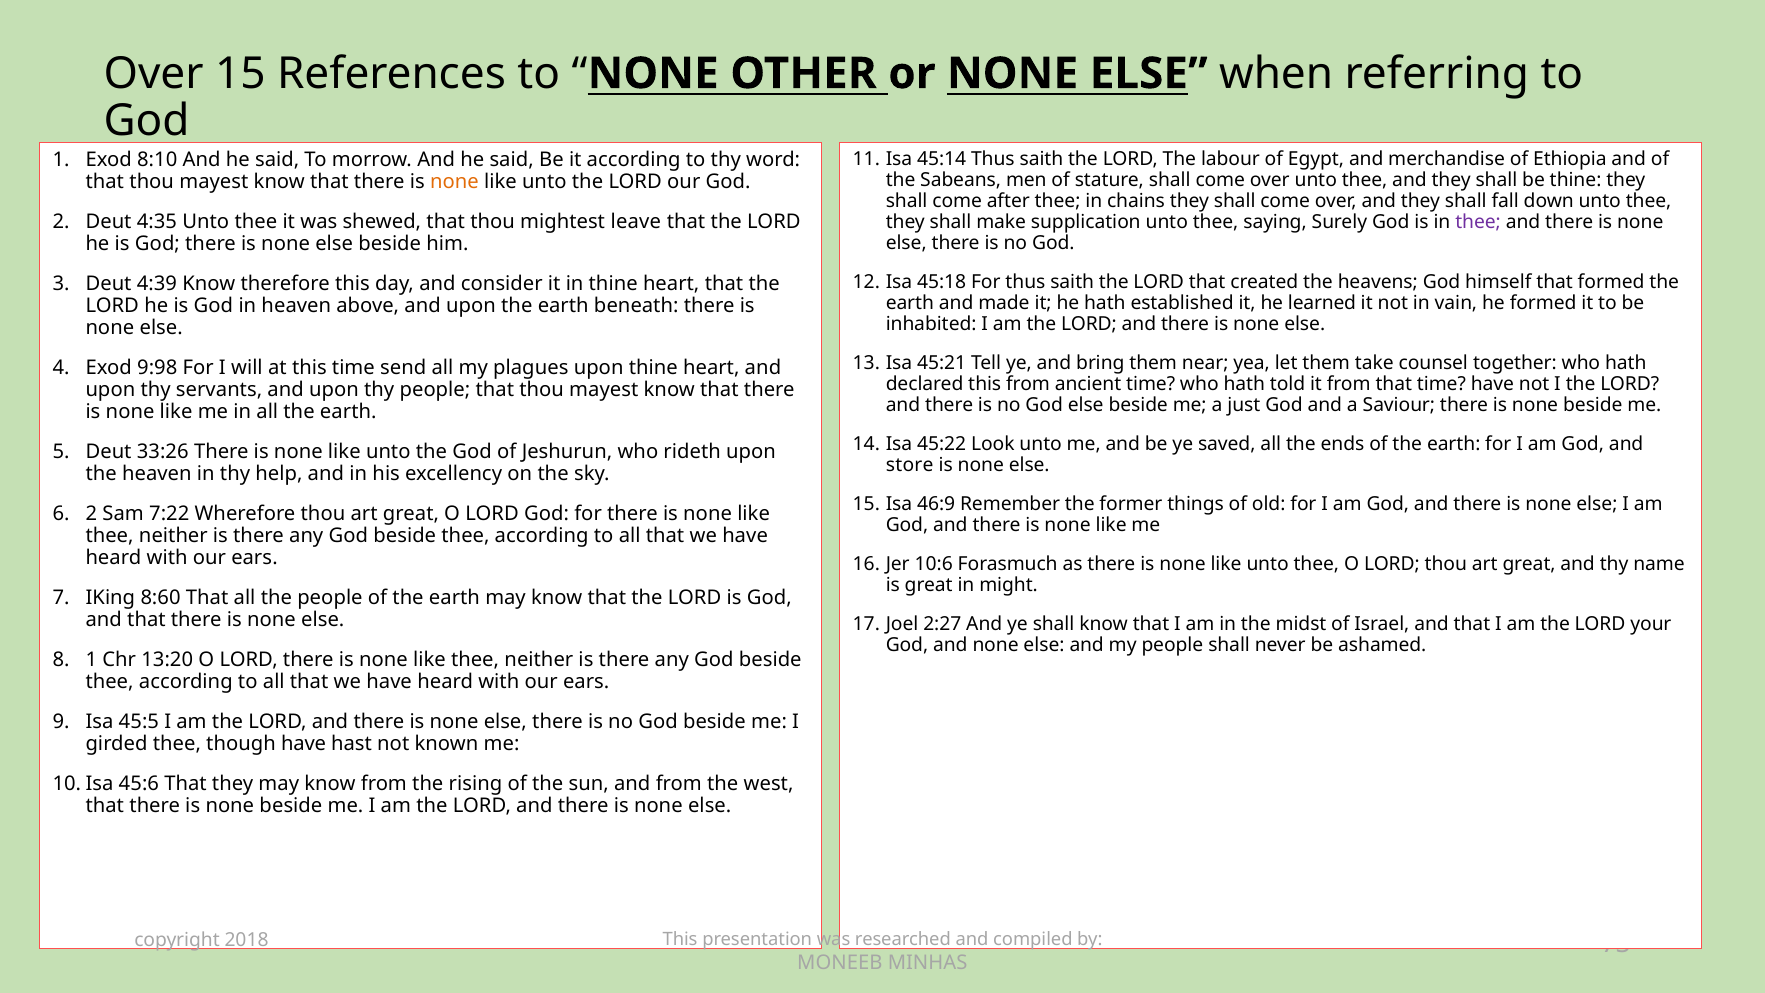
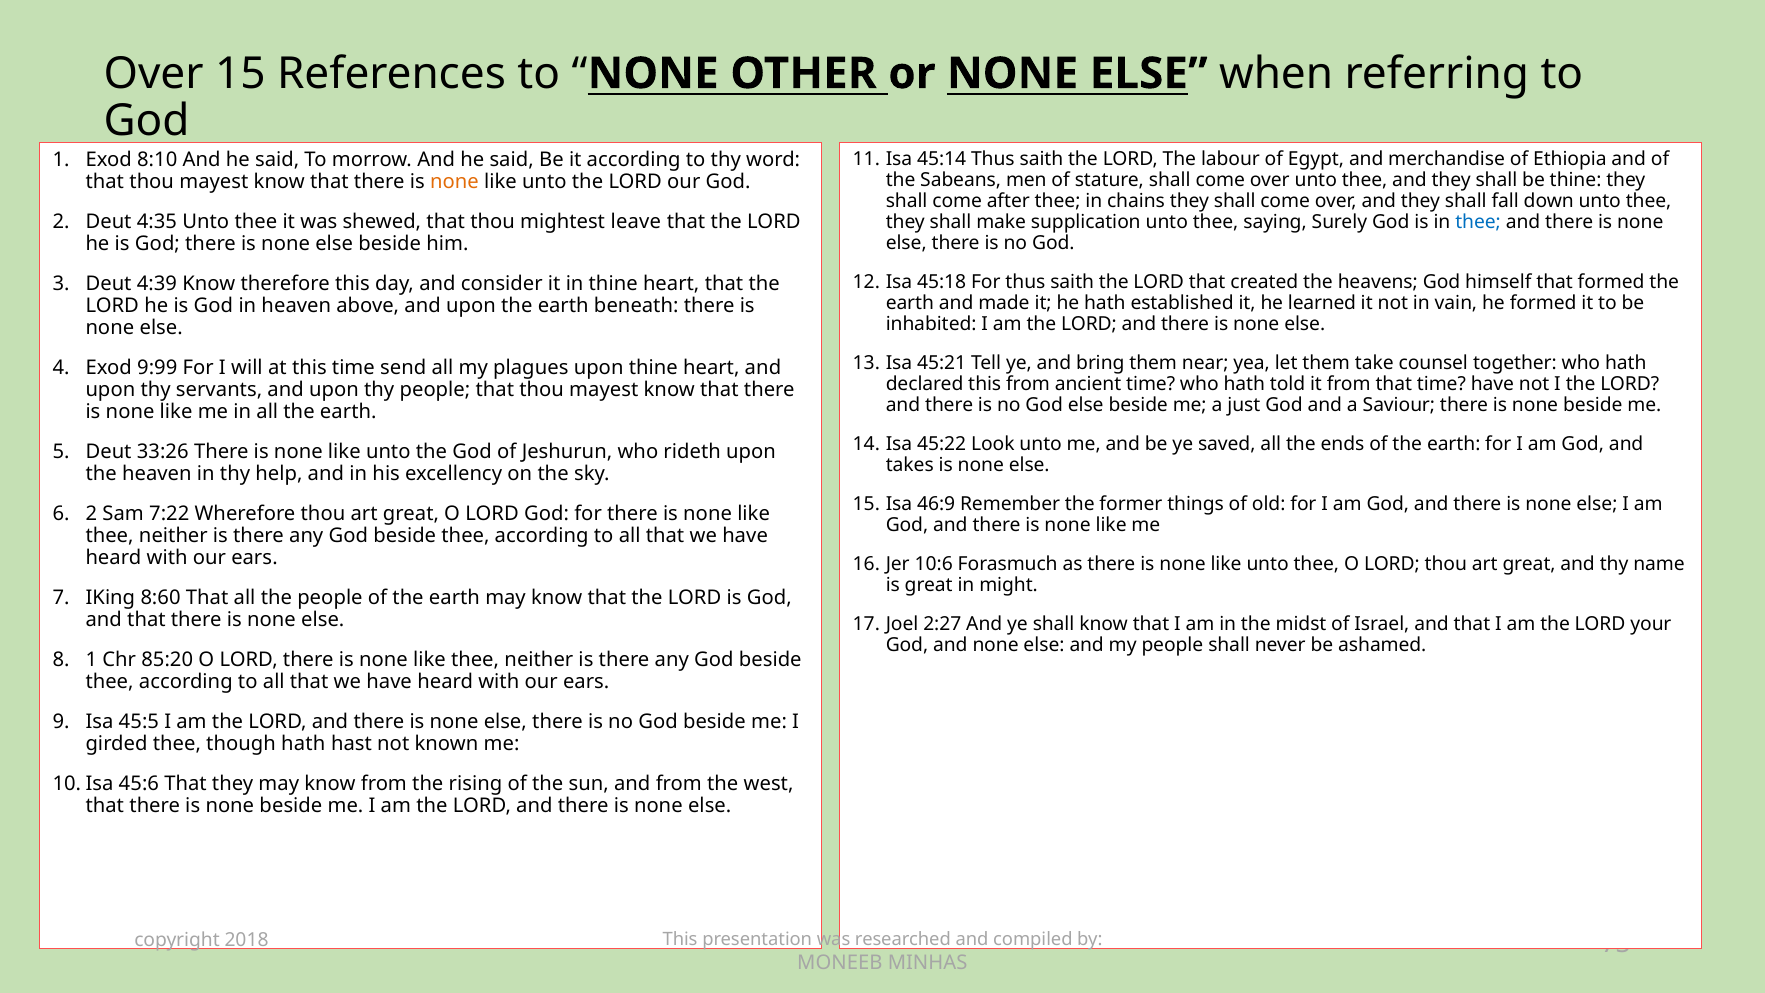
thee colour: purple -> blue (1478, 222)
9:98: 9:98 -> 9:99 (157, 368)
store: store -> takes (910, 465)
13:20: 13:20 -> 85:20 (167, 660)
though have: have -> hath (303, 744)
